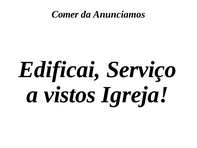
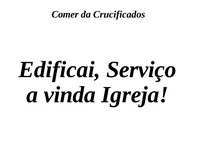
Anunciamos: Anunciamos -> Crucificados (119, 14)
vistos: vistos -> vinda (70, 95)
